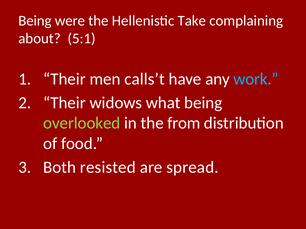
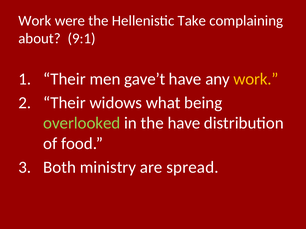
Being: Being -> Work (35, 21)
5:1: 5:1 -> 9:1 (82, 39)
calls’t: calls’t -> gave’t (145, 79)
work colour: light blue -> yellow (256, 79)
the from: from -> have (184, 123)
resisted: resisted -> ministry (108, 168)
